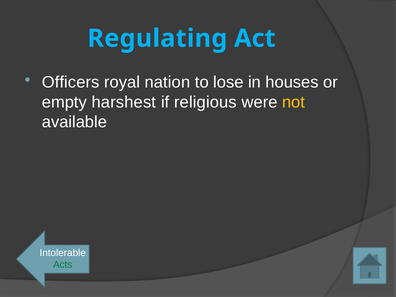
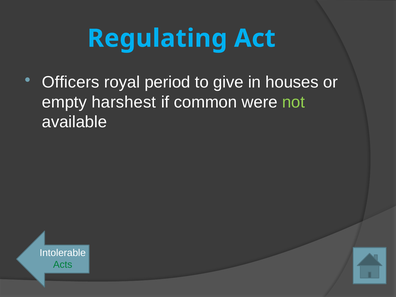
nation: nation -> period (167, 82)
lose: lose -> give (228, 82)
religious: religious -> common (205, 102)
not colour: yellow -> light green (293, 102)
